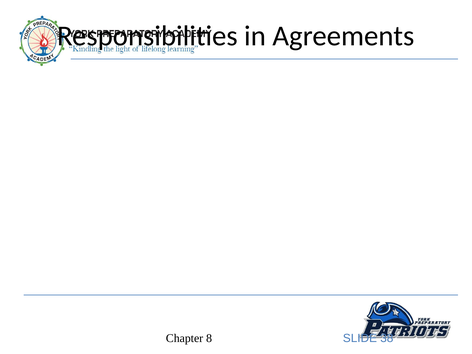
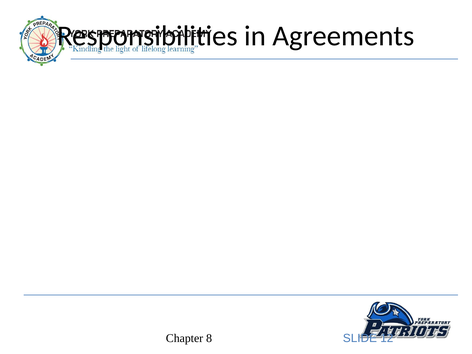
38: 38 -> 12 (387, 338)
